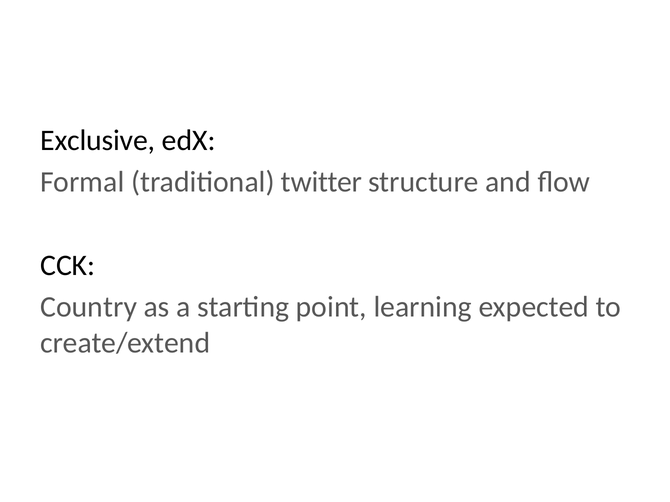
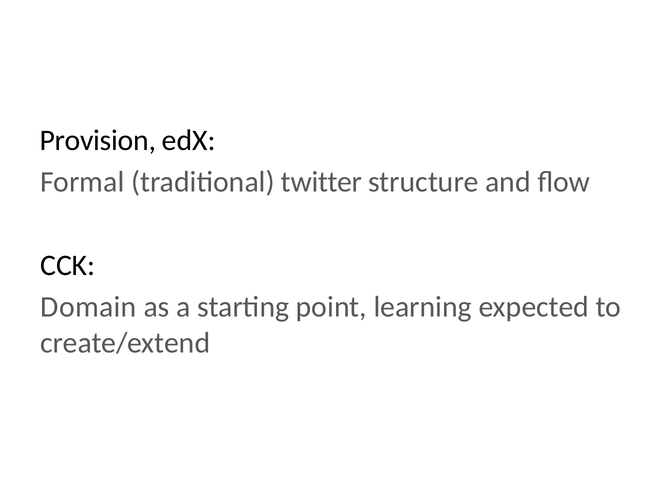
Exclusive: Exclusive -> Provision (98, 141)
Country: Country -> Domain (88, 307)
